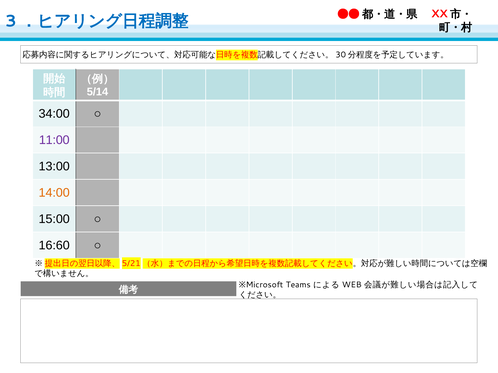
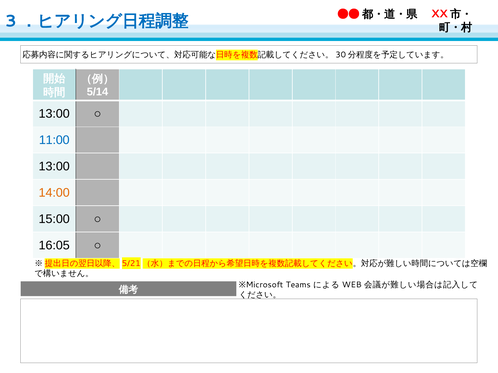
34:00: 34:00 -> 13:00 (54, 114)
11:00 colour: purple -> blue (54, 140)
16:60: 16:60 -> 16:05 (54, 246)
